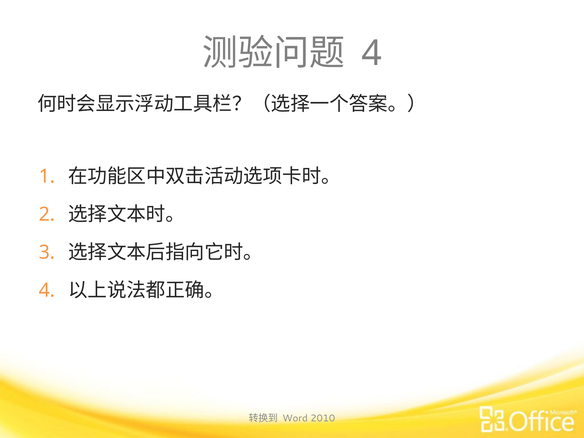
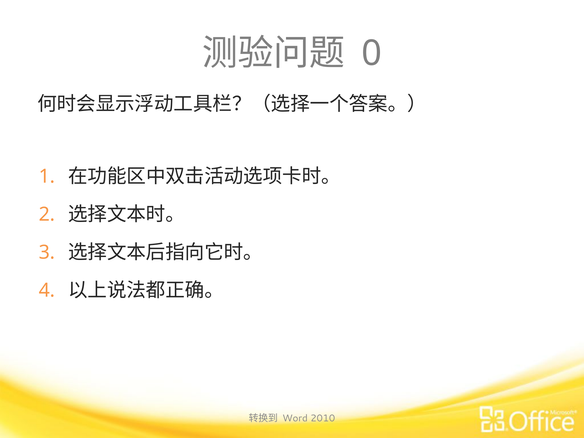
4: 4 -> 0 (372, 53)
